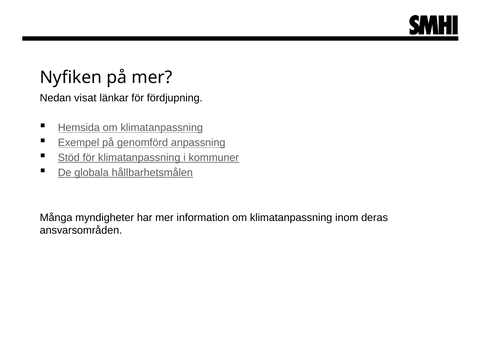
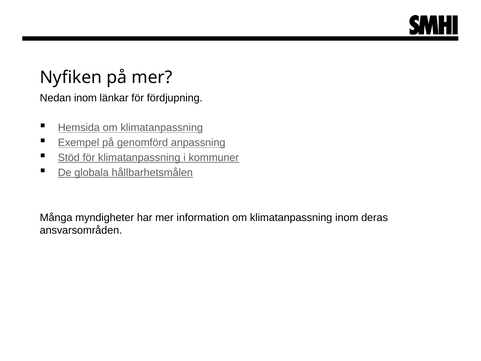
Nedan visat: visat -> inom (85, 98)
